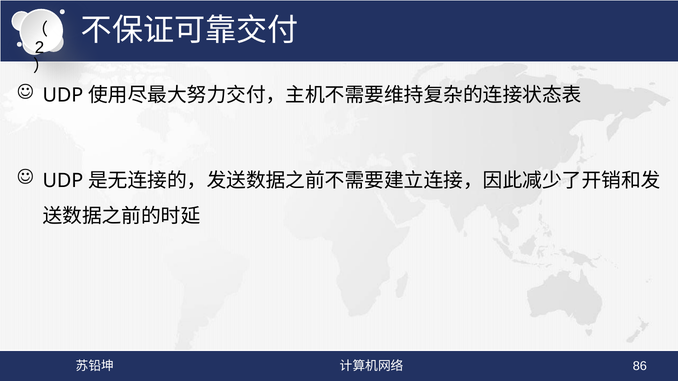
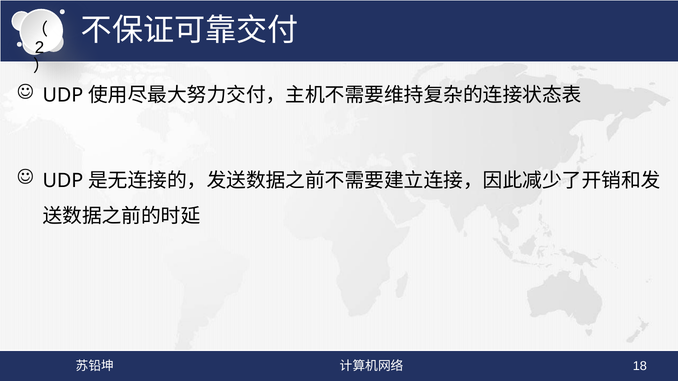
86: 86 -> 18 (640, 366)
